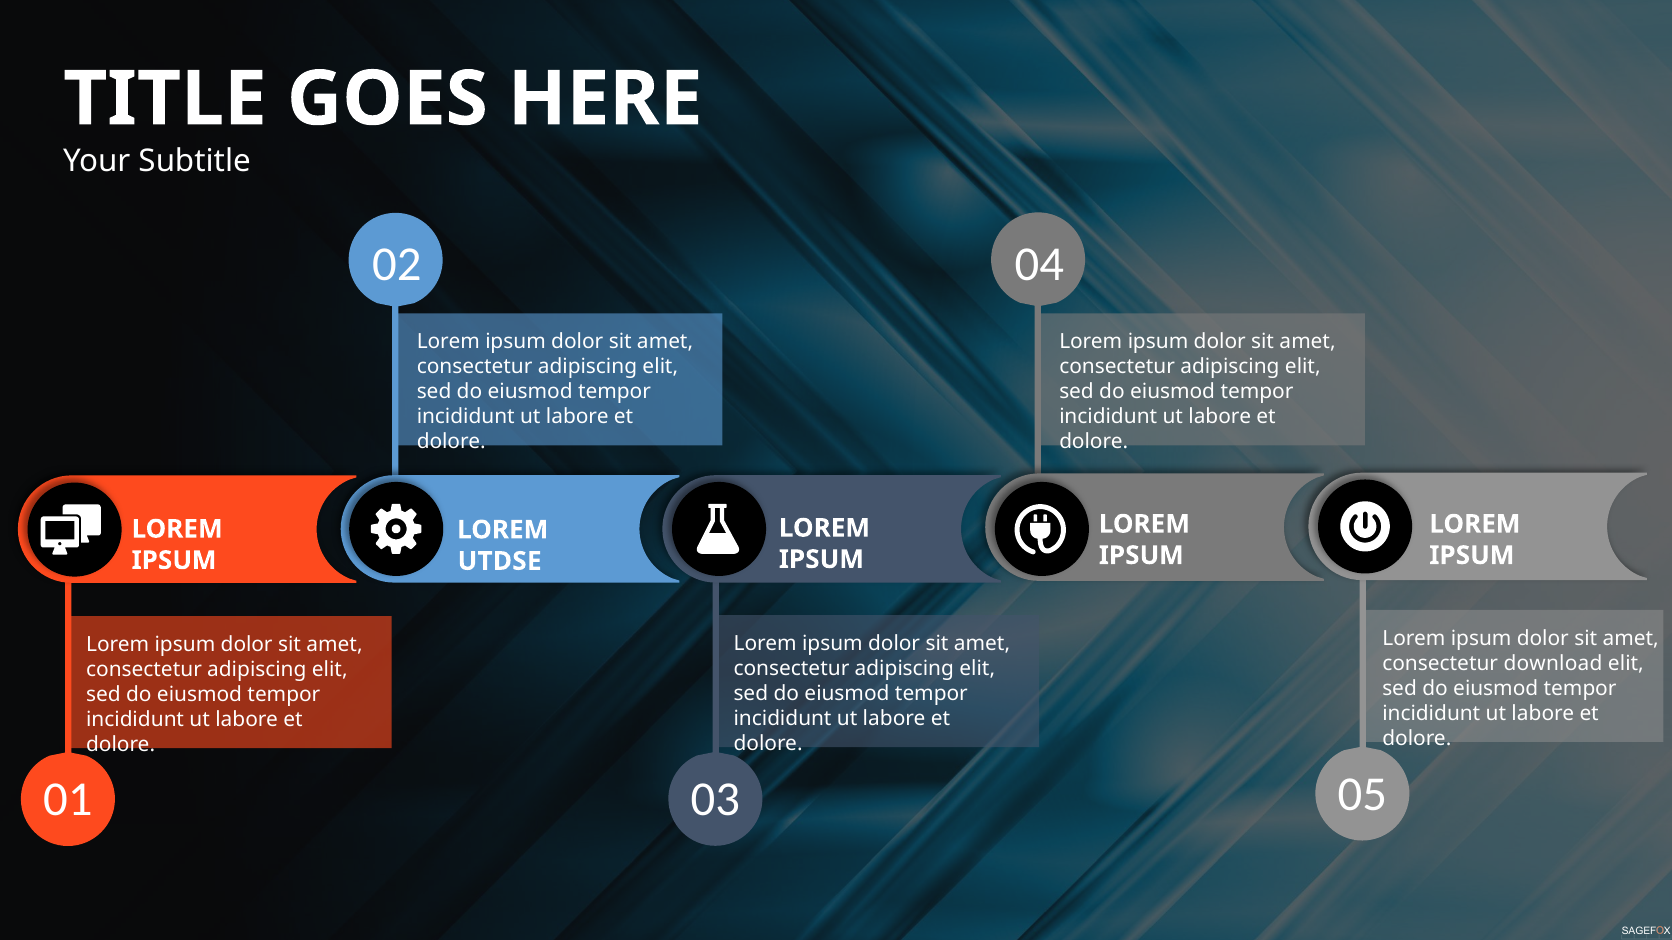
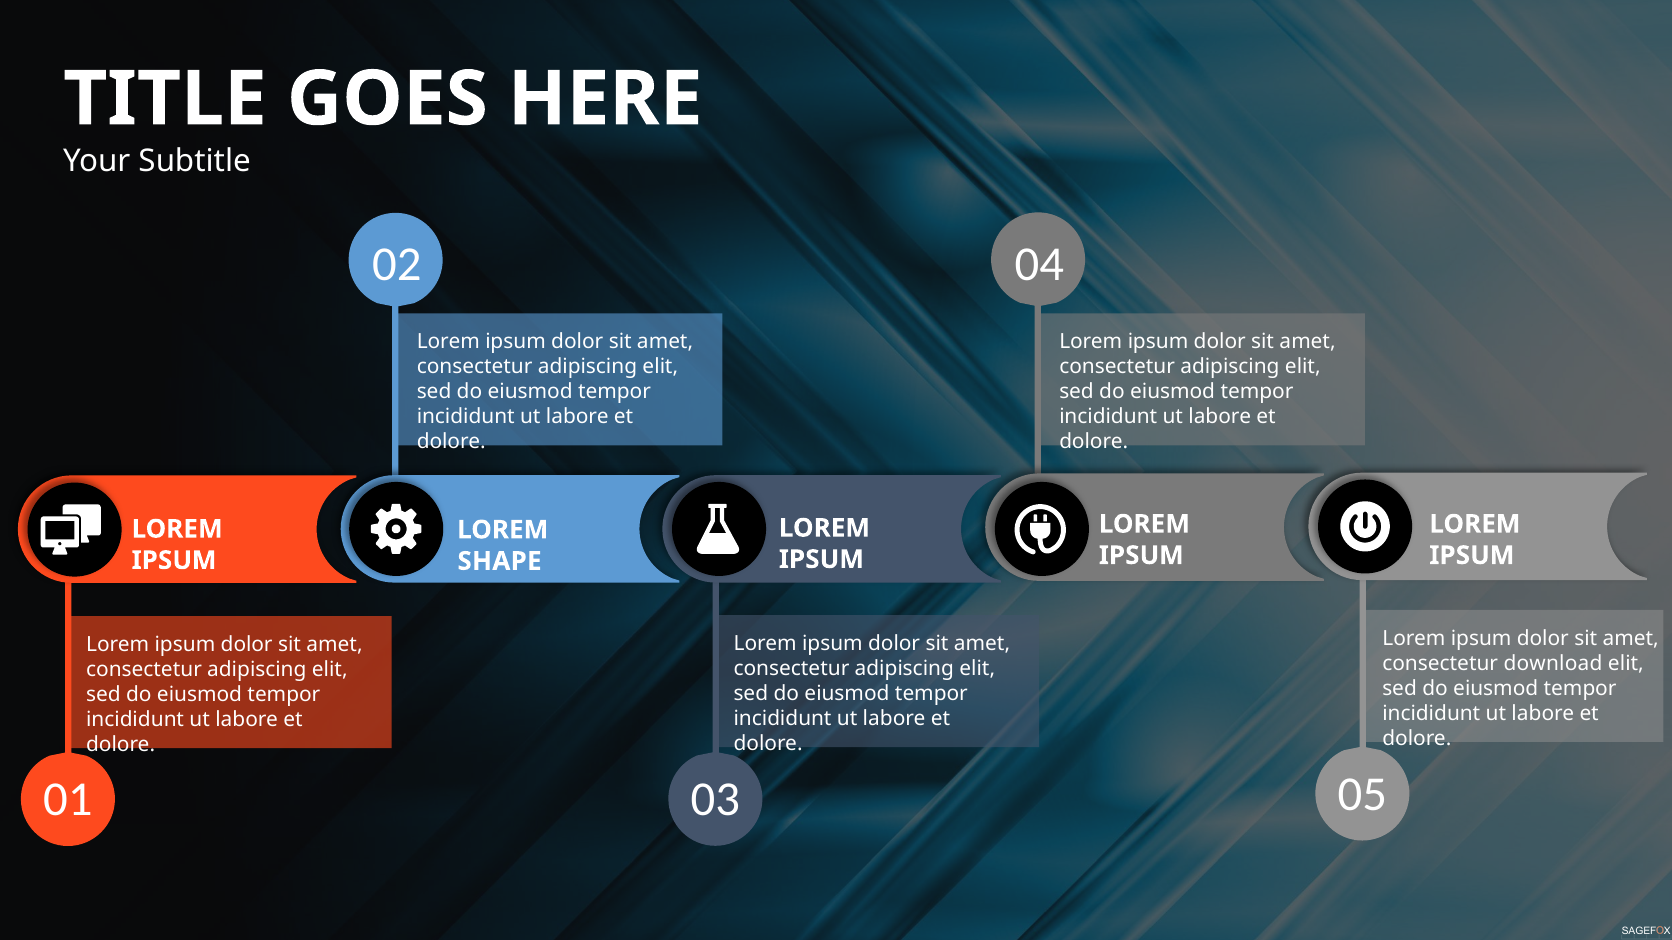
UTDSE: UTDSE -> SHAPE (500, 562)
